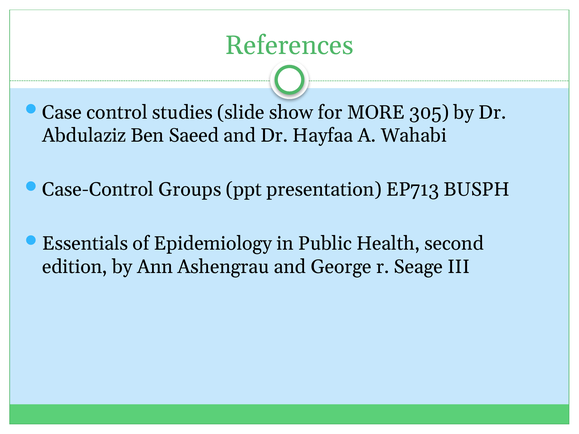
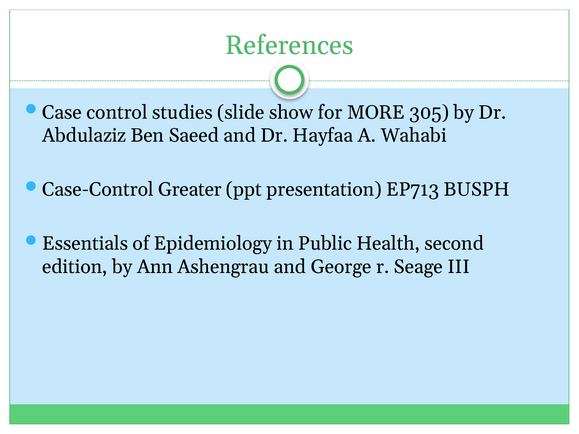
Groups: Groups -> Greater (190, 190)
